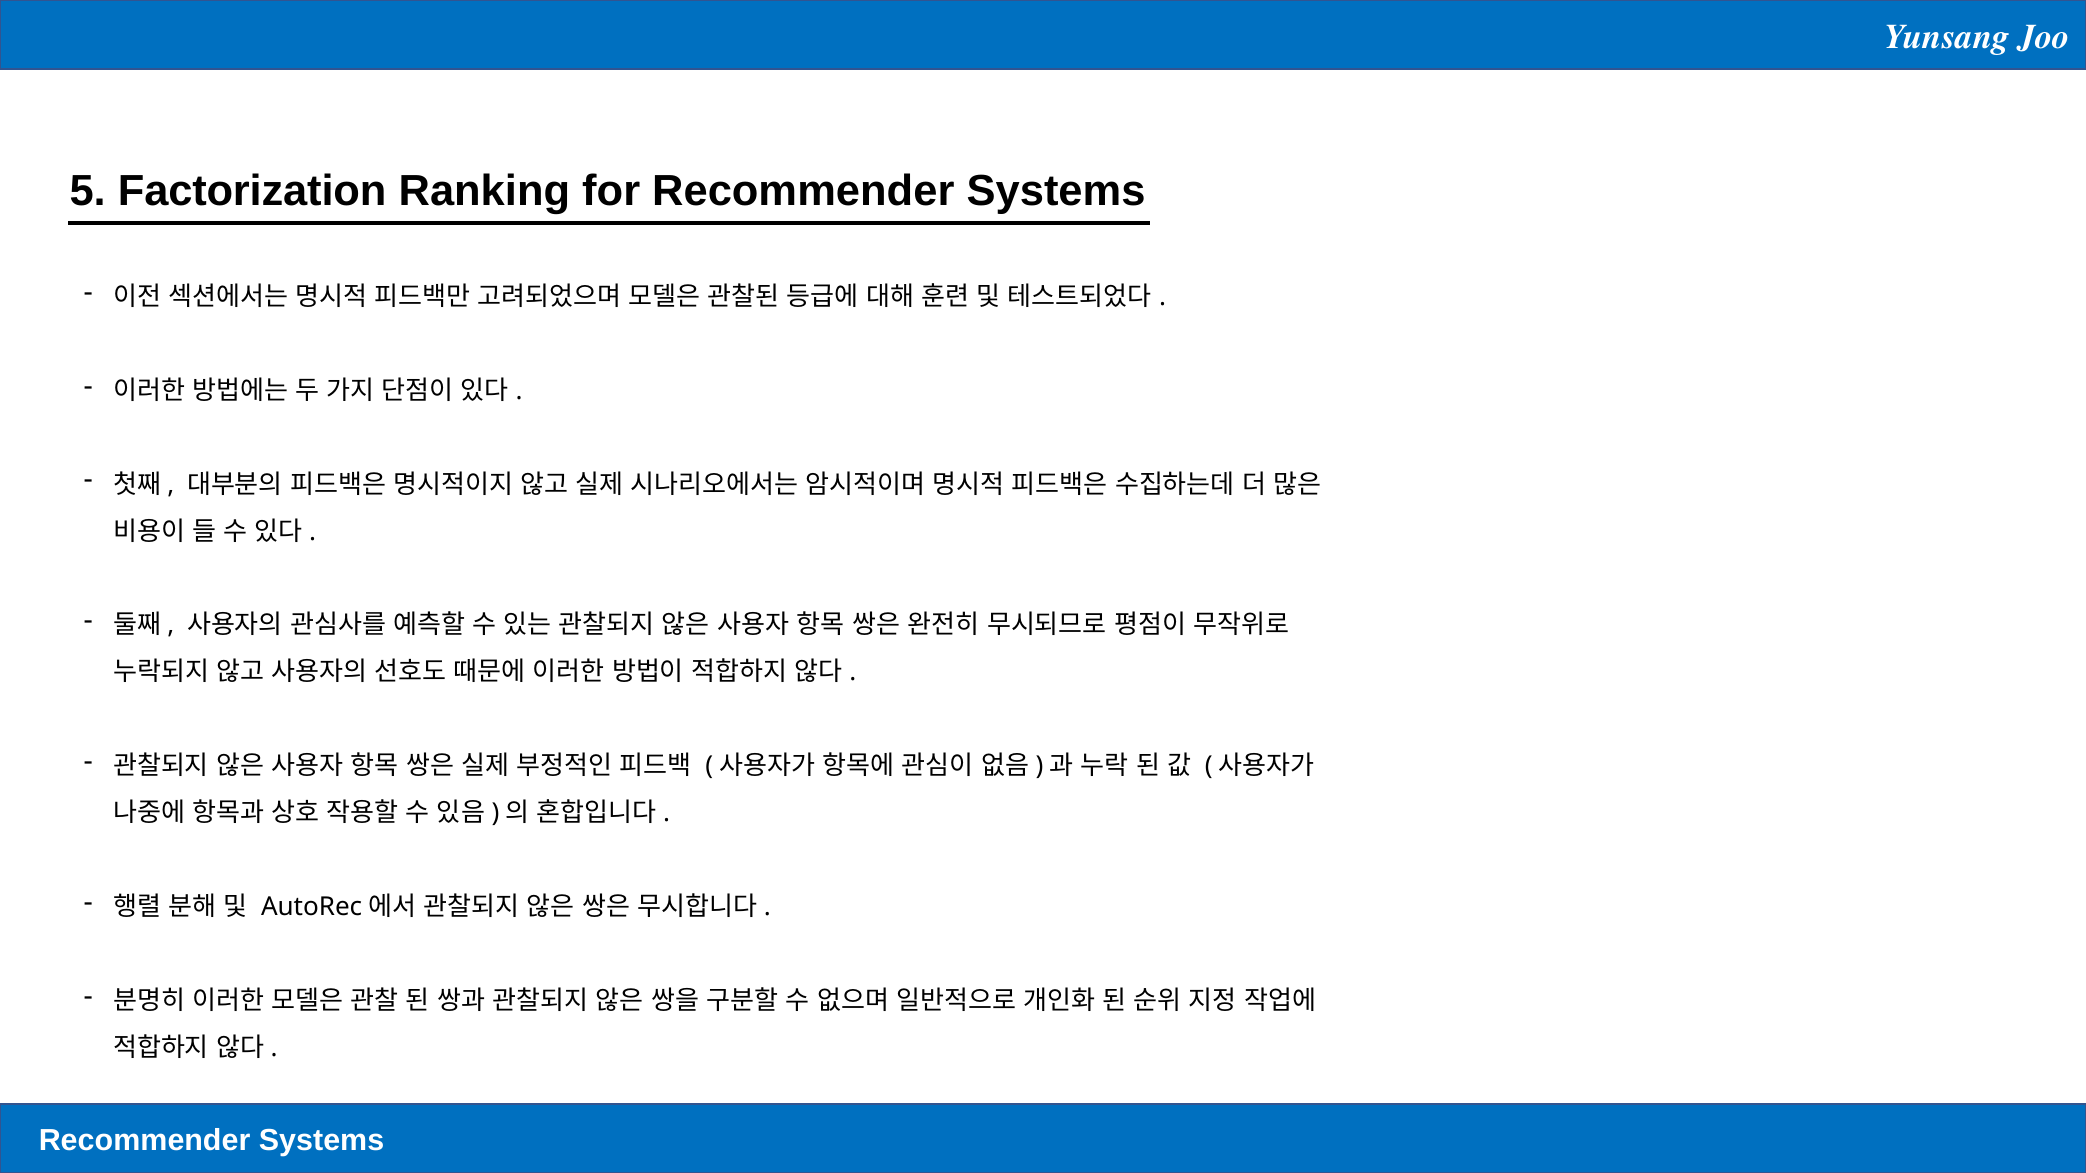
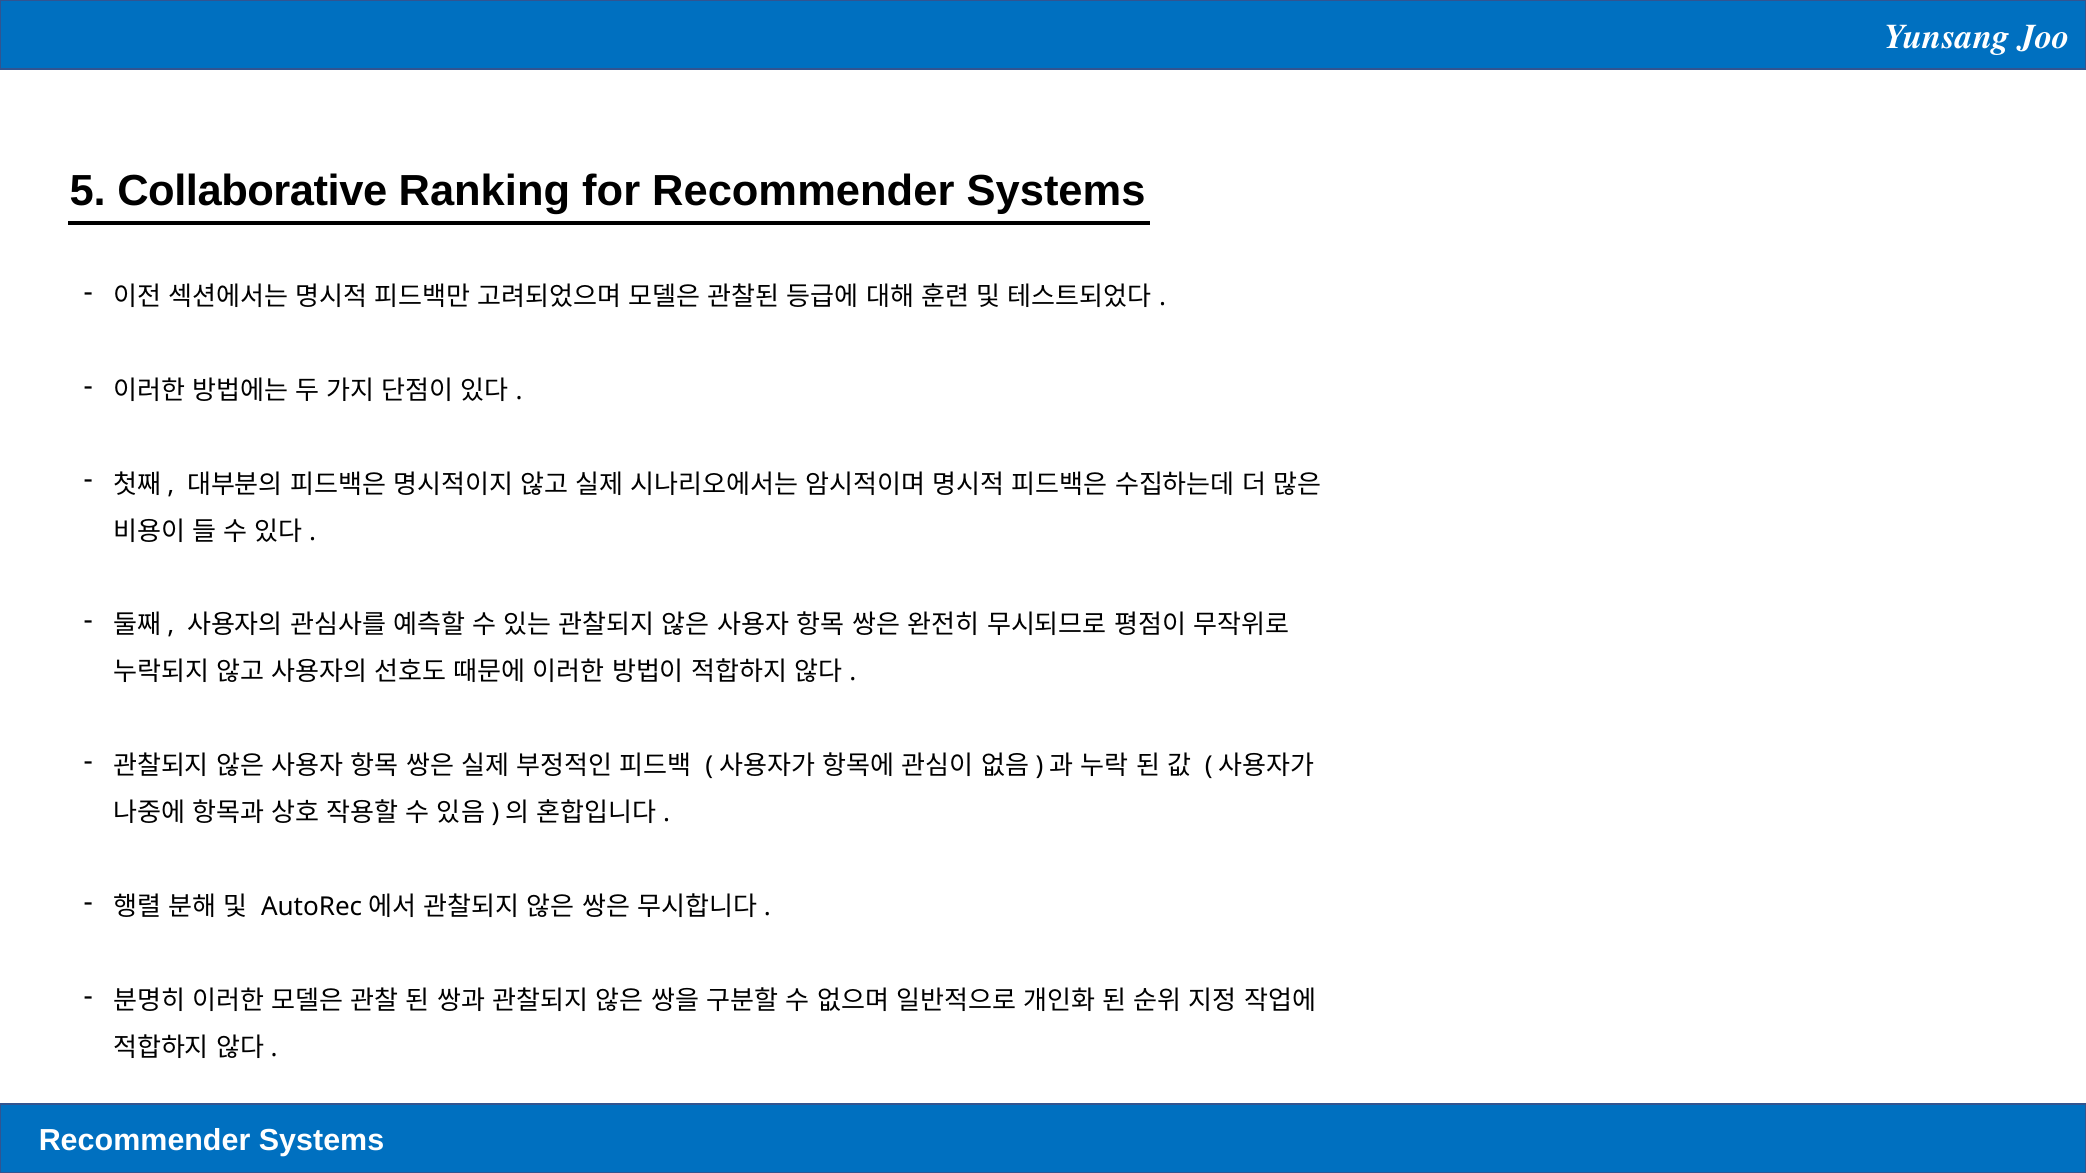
Factorization: Factorization -> Collaborative (252, 191)
